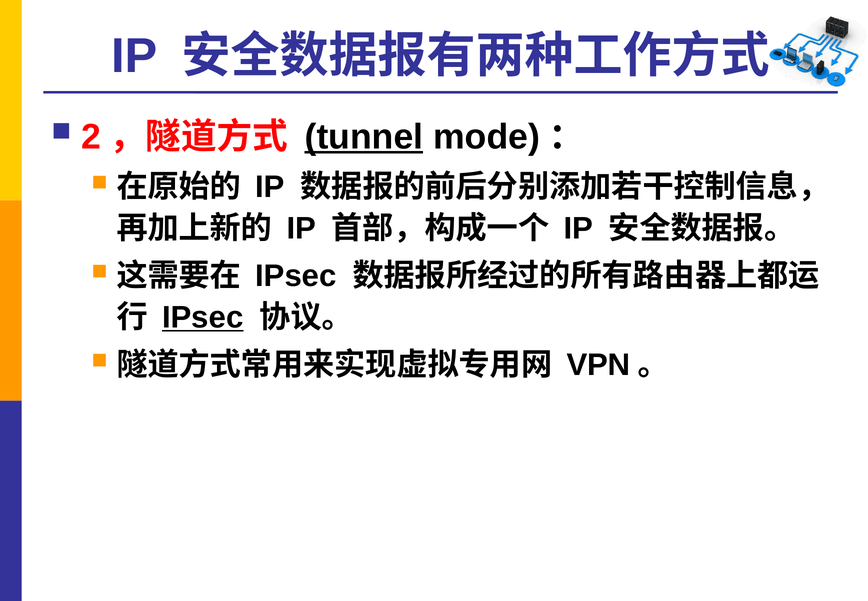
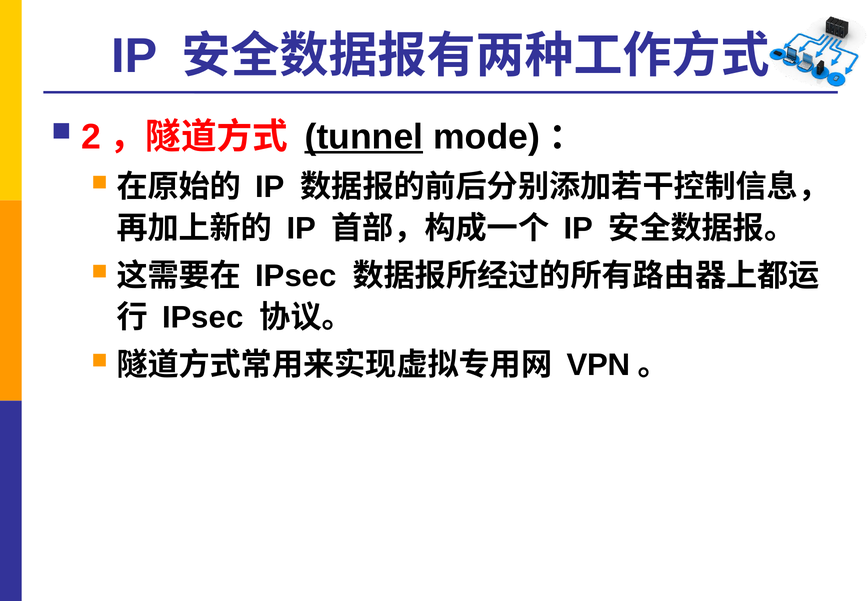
IPsec underline: present -> none (203, 317)
